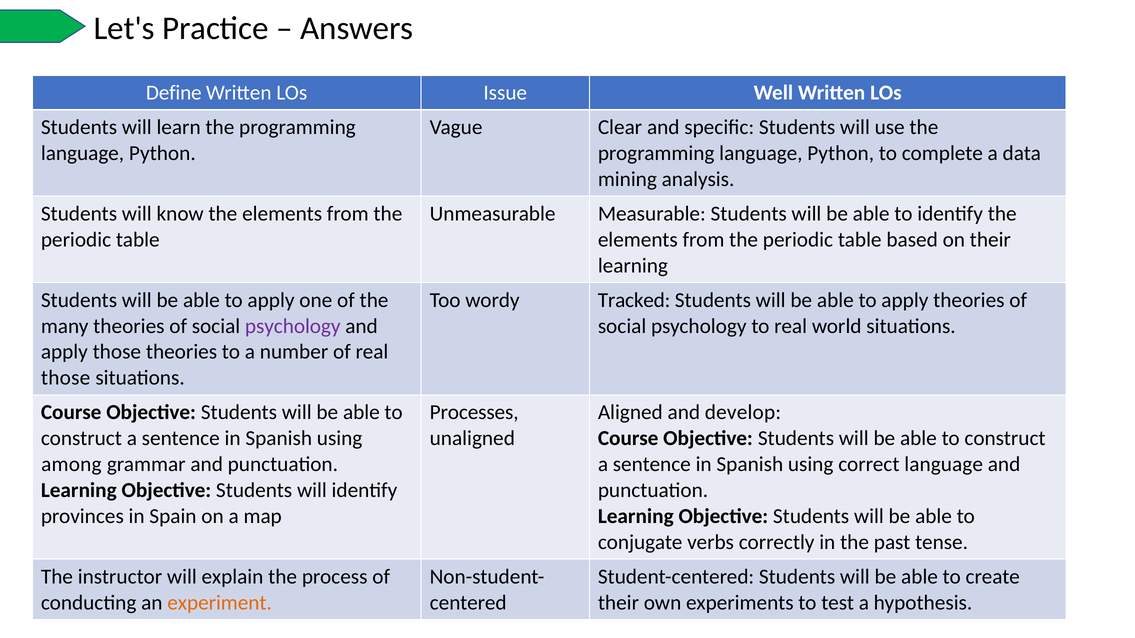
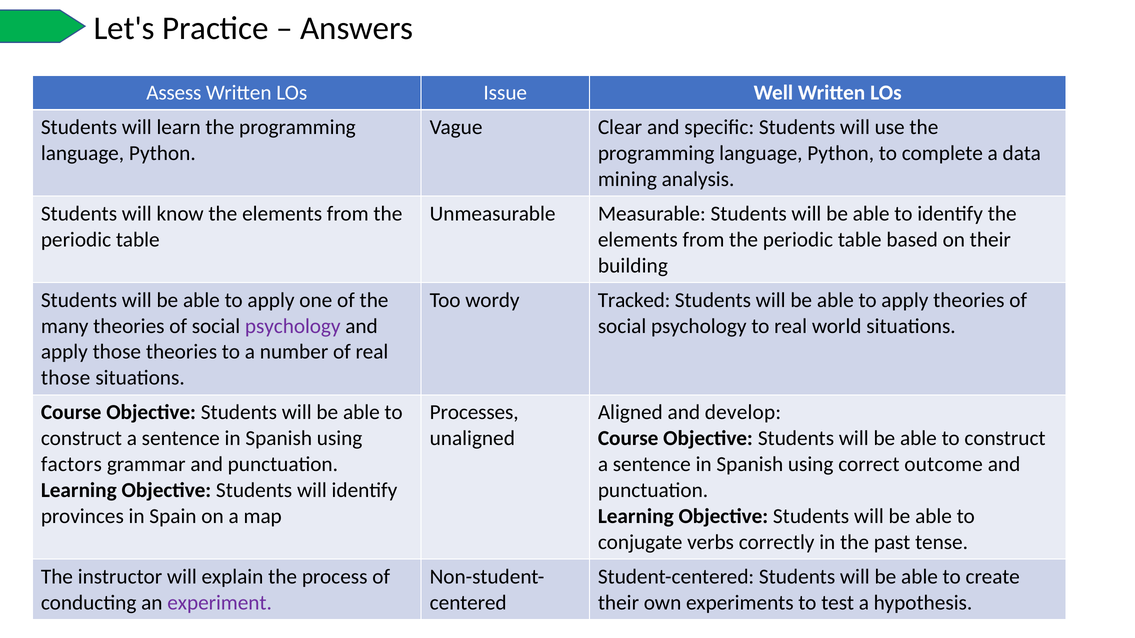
Define: Define -> Assess (174, 93)
learning: learning -> building (633, 266)
among: among -> factors (71, 465)
correct language: language -> outcome (944, 465)
experiment colour: orange -> purple (220, 603)
